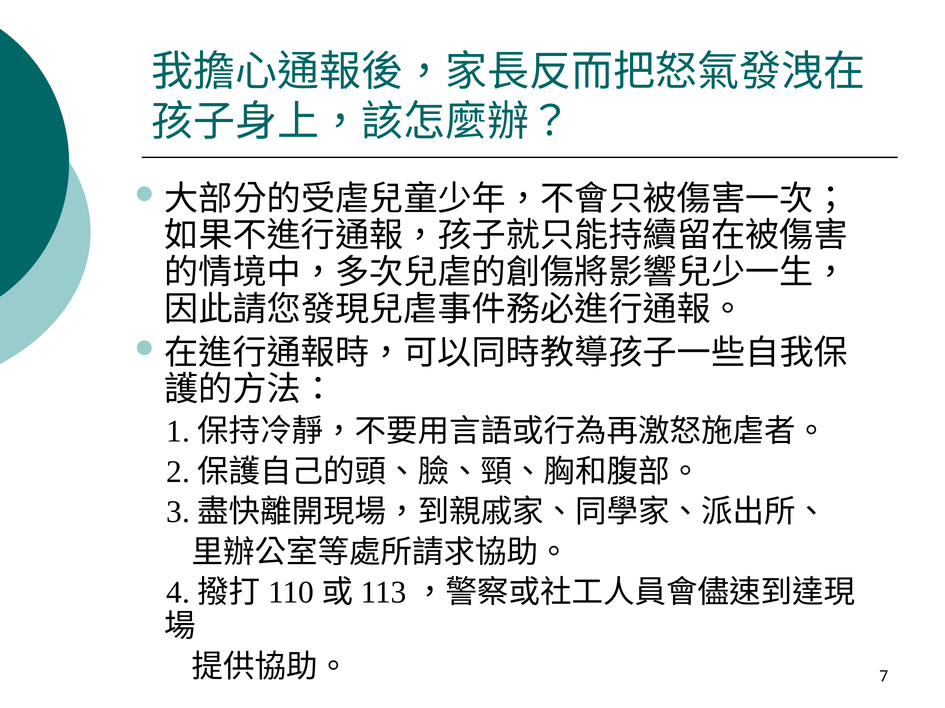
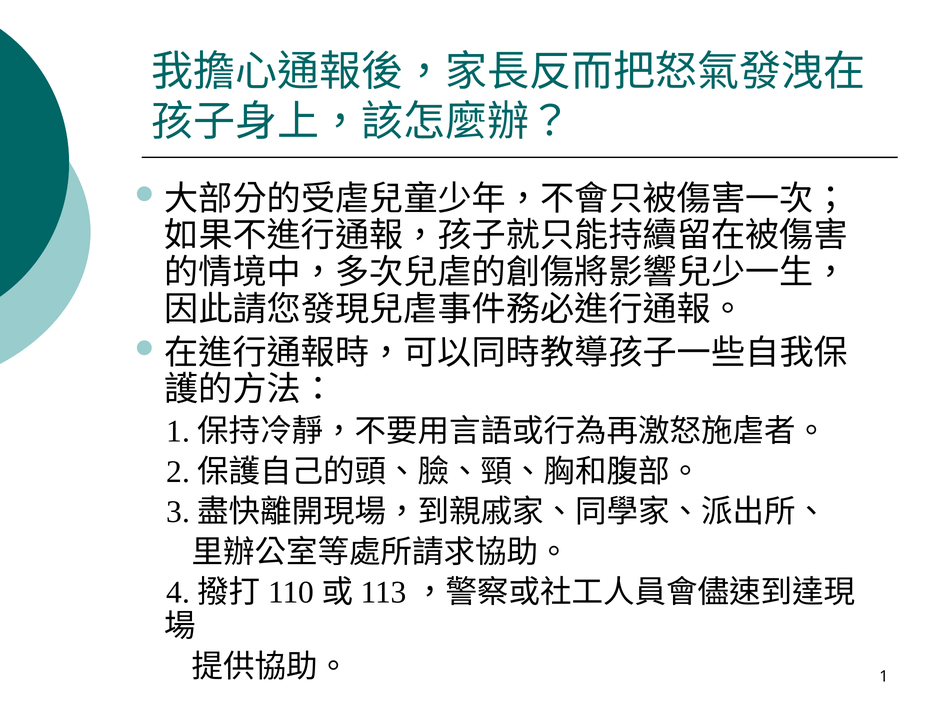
7: 7 -> 1 (884, 677)
